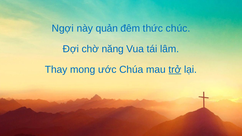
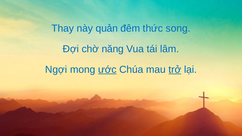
Ngợi: Ngợi -> Thay (63, 28)
chúc: chúc -> song (178, 28)
Thay: Thay -> Ngợi (56, 70)
ước underline: none -> present (107, 70)
